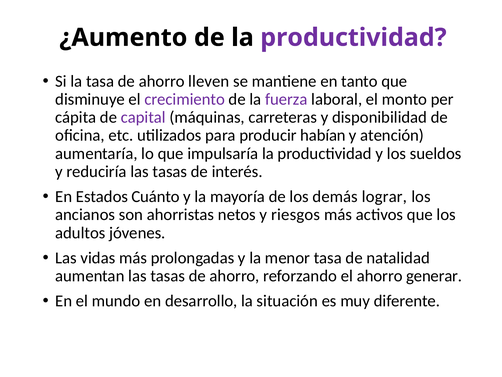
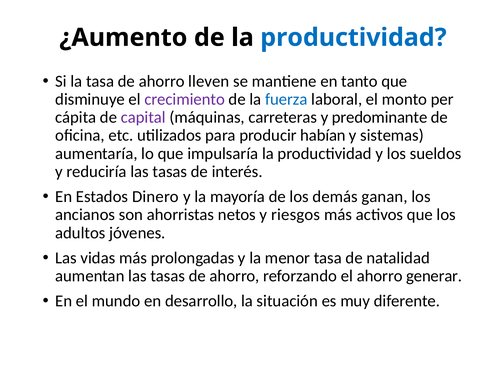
productividad colour: purple -> blue (353, 37)
fuerza colour: purple -> blue (286, 99)
disponibilidad: disponibilidad -> predominante (380, 117)
atención: atención -> sistemas (392, 135)
Cuánto: Cuánto -> Dinero (155, 196)
lograr: lograr -> ganan (384, 196)
